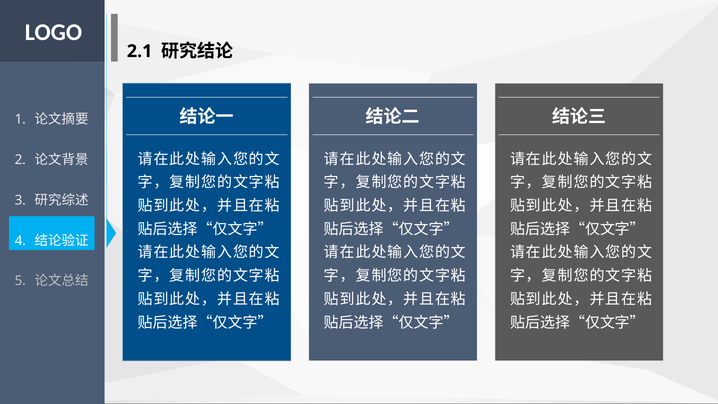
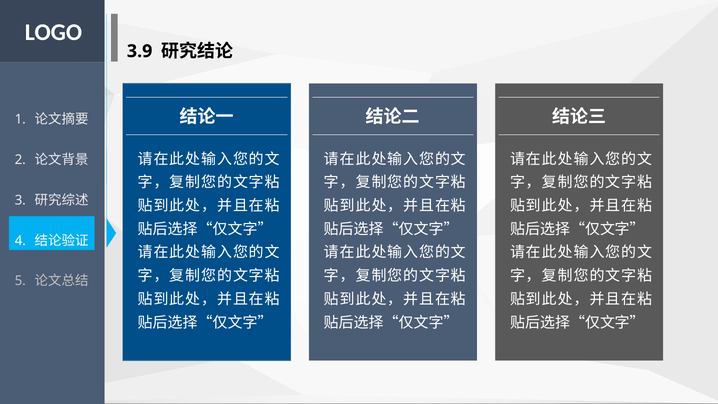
2.1: 2.1 -> 3.9 (140, 51)
